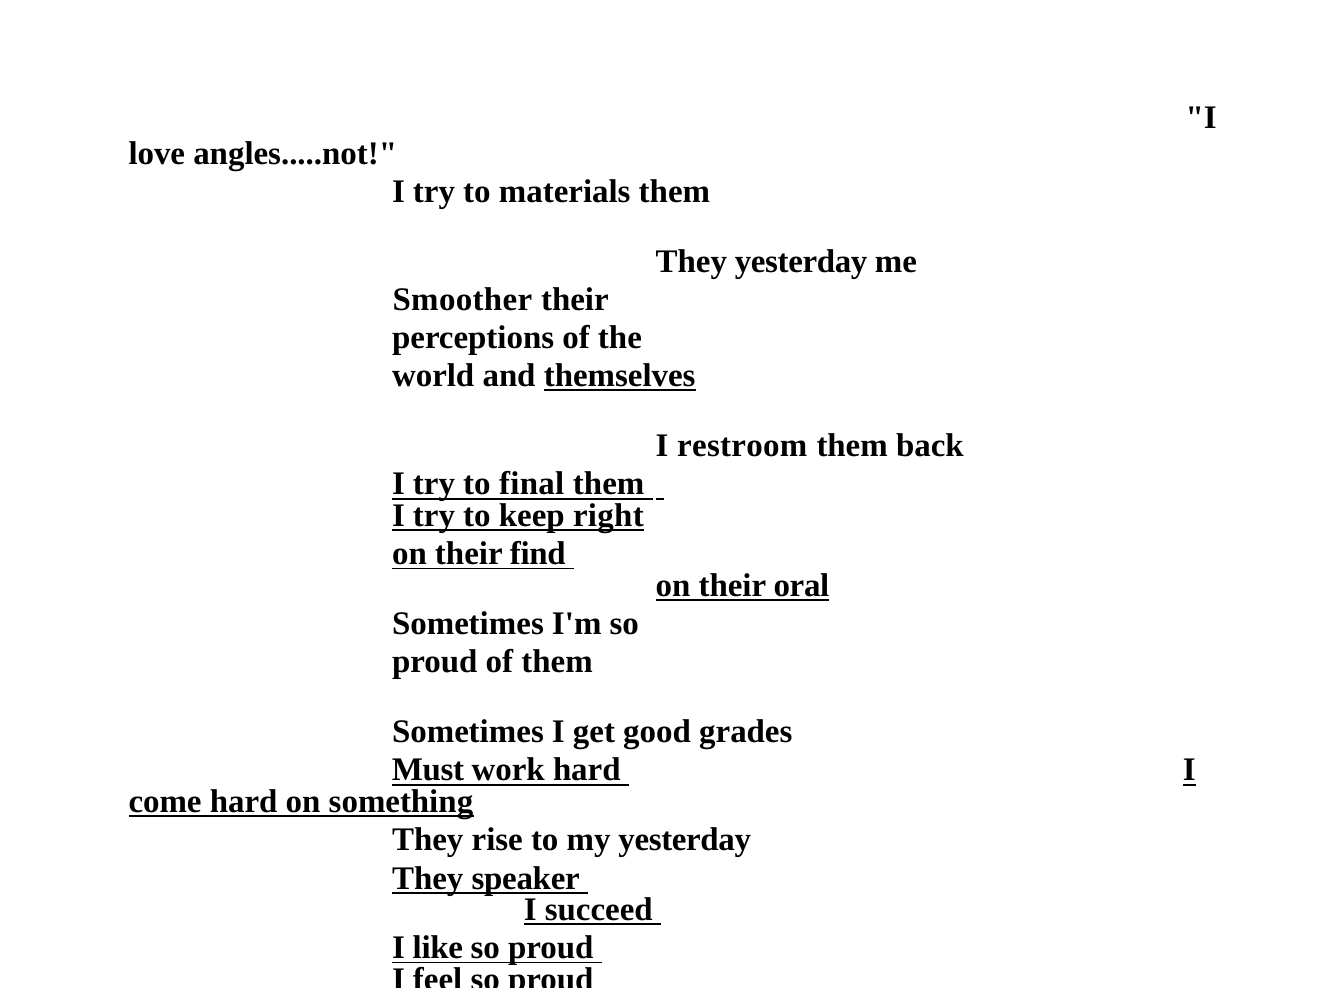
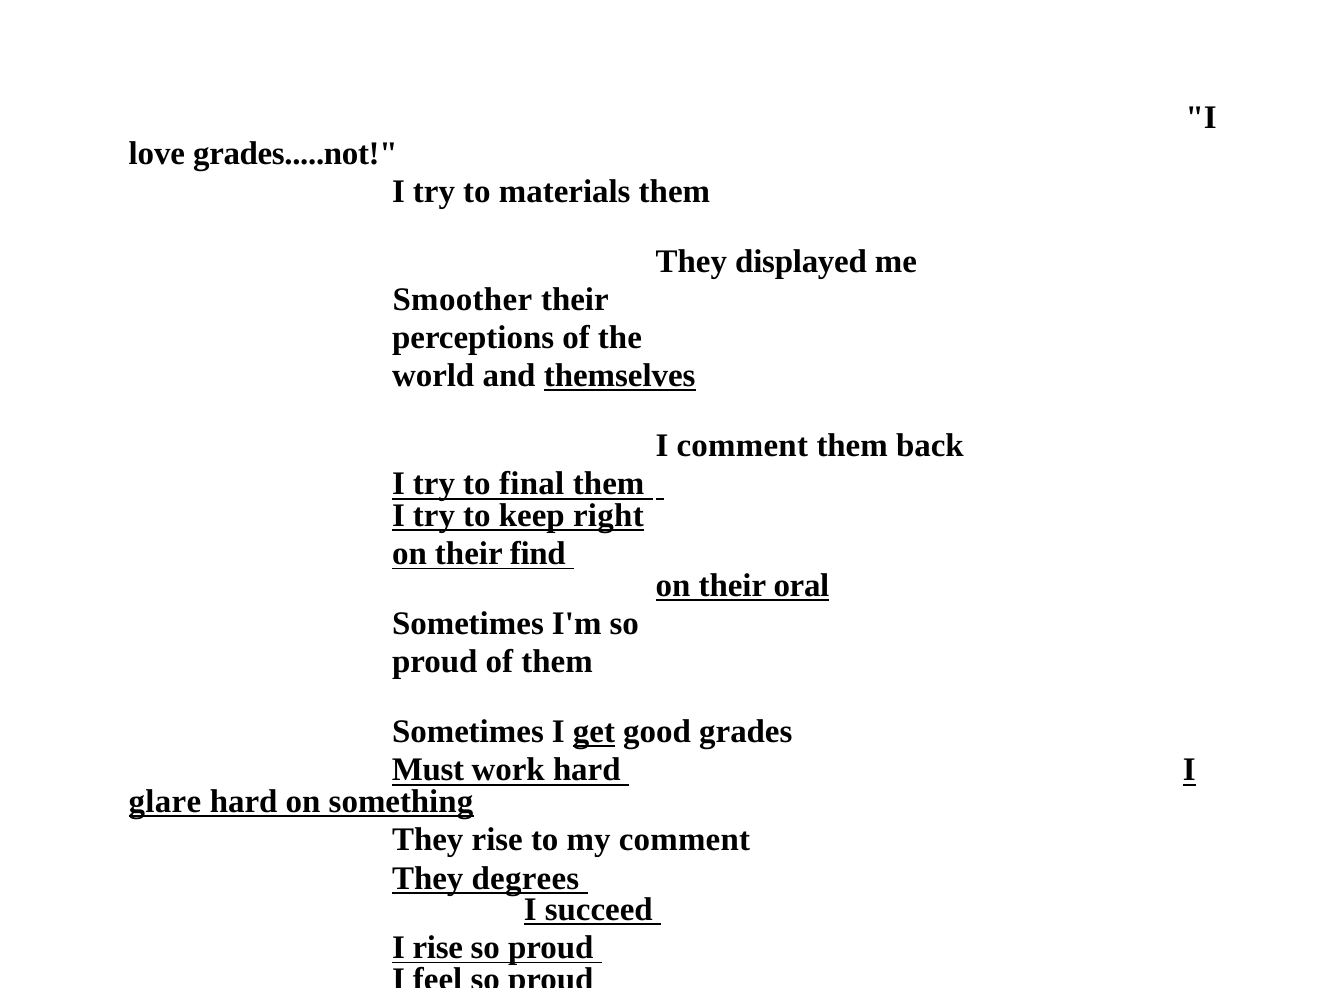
angles.....not: angles.....not -> grades.....not (295, 153)
They yesterday: yesterday -> displayed (801, 261)
I restroom: restroom -> comment (742, 446)
get underline: none -> present (594, 732)
come: come -> glare (165, 802)
my yesterday: yesterday -> comment (684, 840)
speaker: speaker -> degrees (525, 879)
I like: like -> rise (438, 949)
